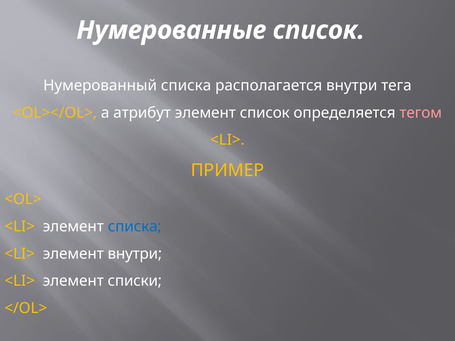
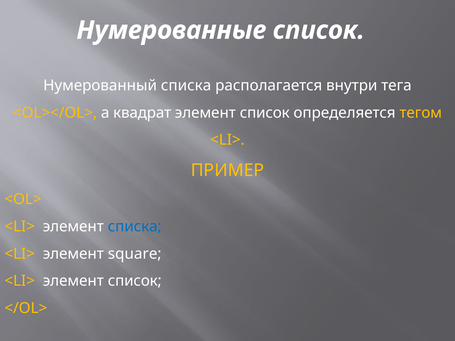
атрибут: атрибут -> квадрат (142, 113)
тегом colour: pink -> yellow (421, 113)
элемент внутри: внутри -> square (135, 254)
<LI> элемент списки: списки -> список (135, 281)
